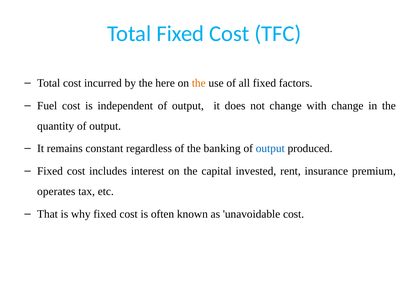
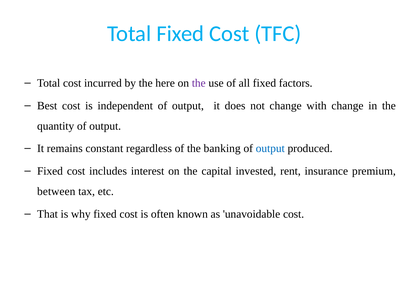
the colour: orange -> purple (199, 83)
Fuel: Fuel -> Best (47, 106)
operates: operates -> between (56, 192)
